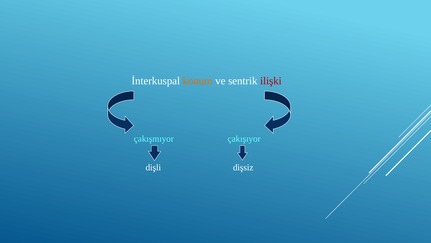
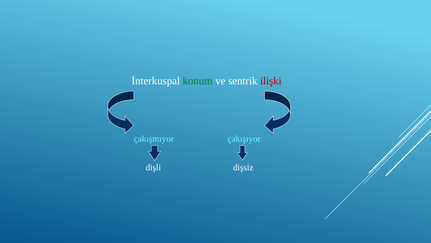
konum colour: orange -> green (198, 81)
